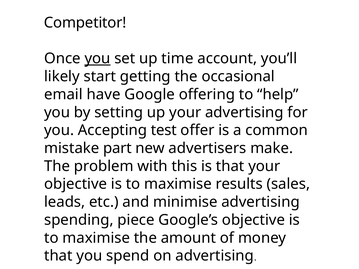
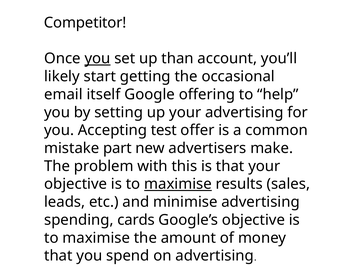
time: time -> than (178, 59)
have: have -> itself (104, 94)
maximise underline: none -> present (178, 184)
piece: piece -> cards (136, 220)
